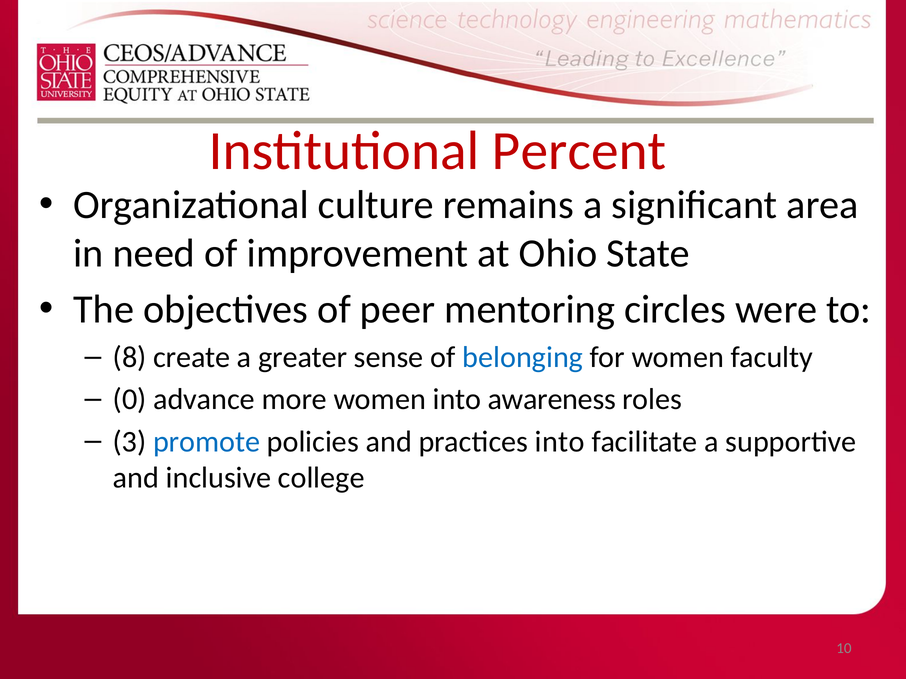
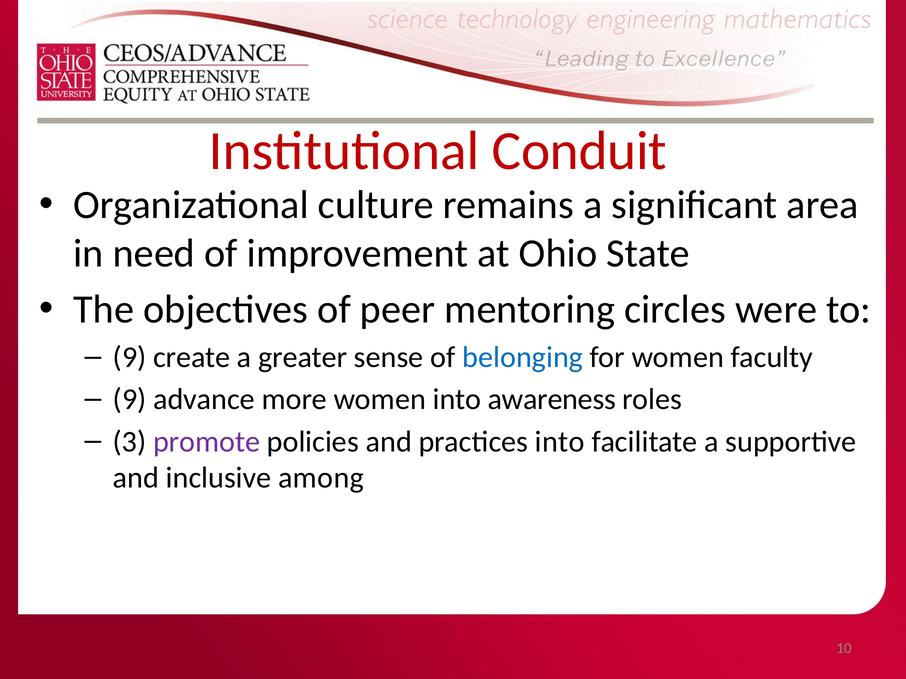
Percent: Percent -> Conduit (579, 151)
8: 8 -> 9 (130, 357)
0: 0 -> 9 (130, 400)
promote colour: blue -> purple (207, 442)
college: college -> among (321, 478)
